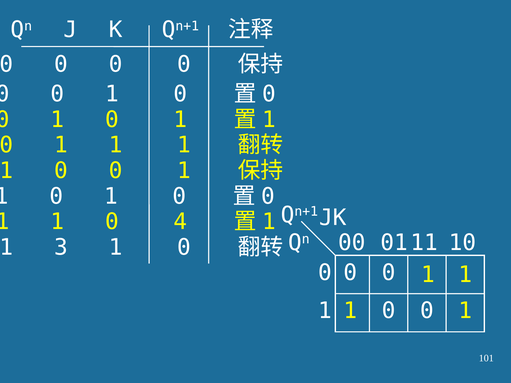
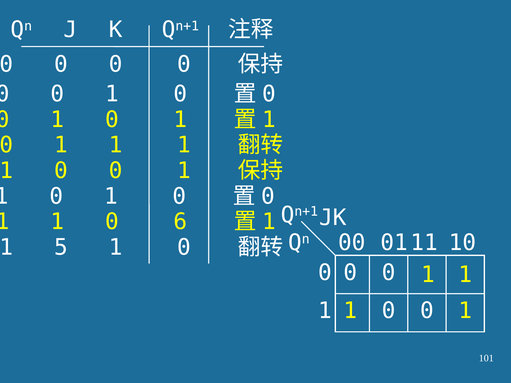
4: 4 -> 6 (180, 222)
3: 3 -> 5 (61, 247)
